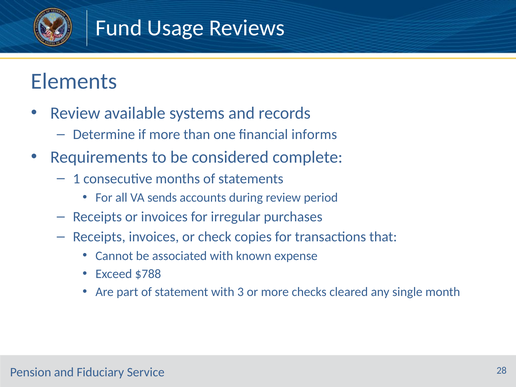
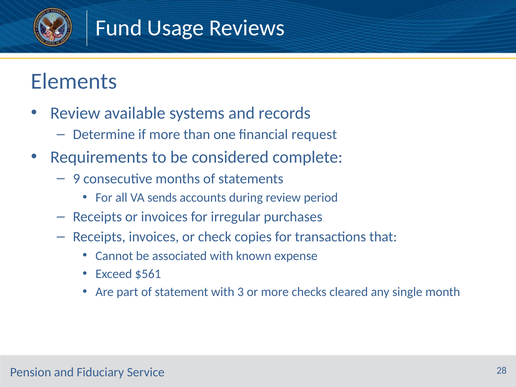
informs: informs -> request (314, 135)
1: 1 -> 9 (77, 179)
$788: $788 -> $561 (148, 274)
